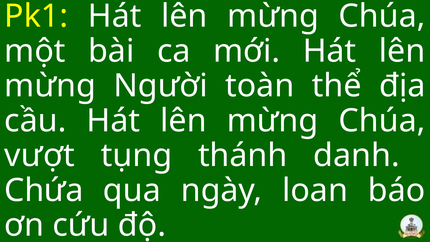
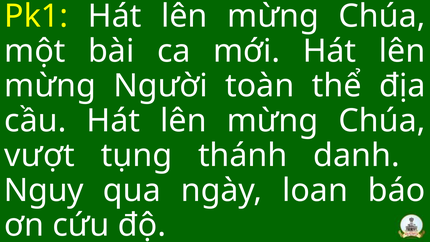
Chứa: Chứa -> Nguy (44, 190)
